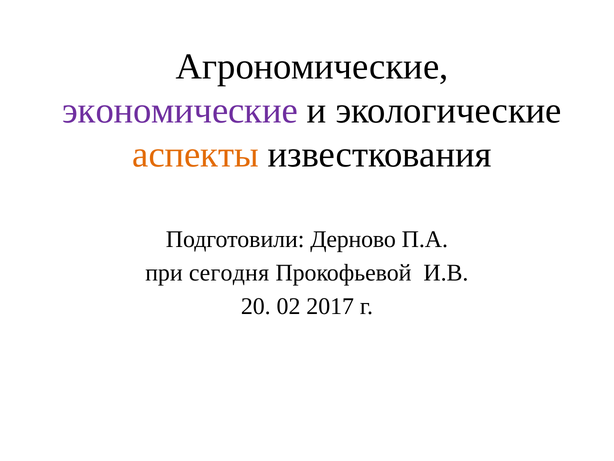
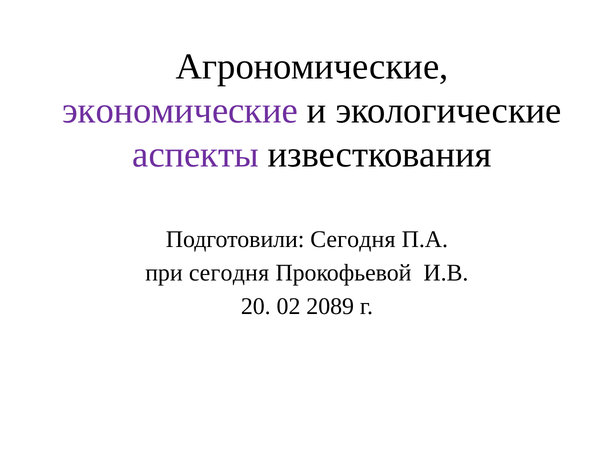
аспекты colour: orange -> purple (196, 155)
Подготовили Дерново: Дерново -> Сегодня (353, 239)
2017: 2017 -> 2089 (330, 306)
